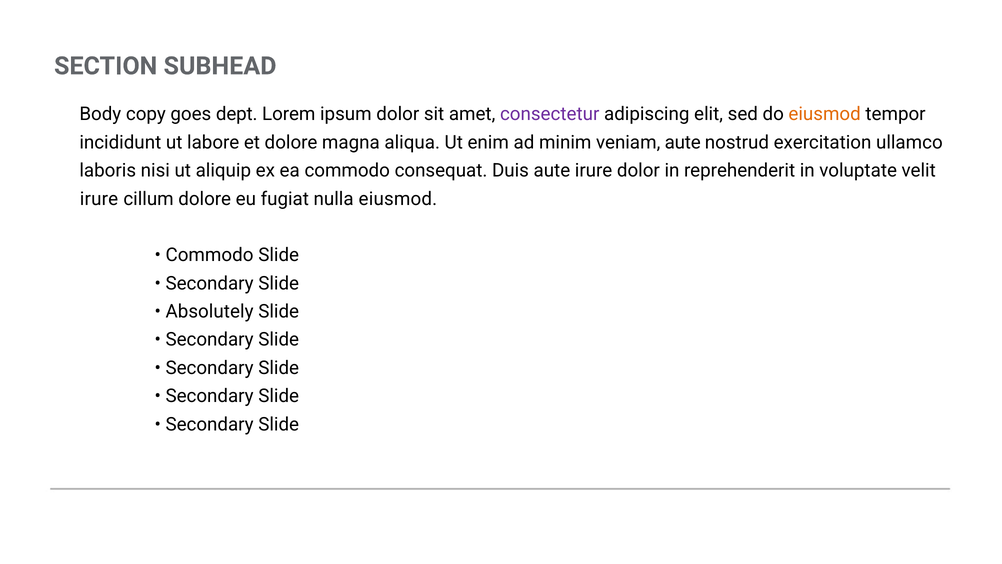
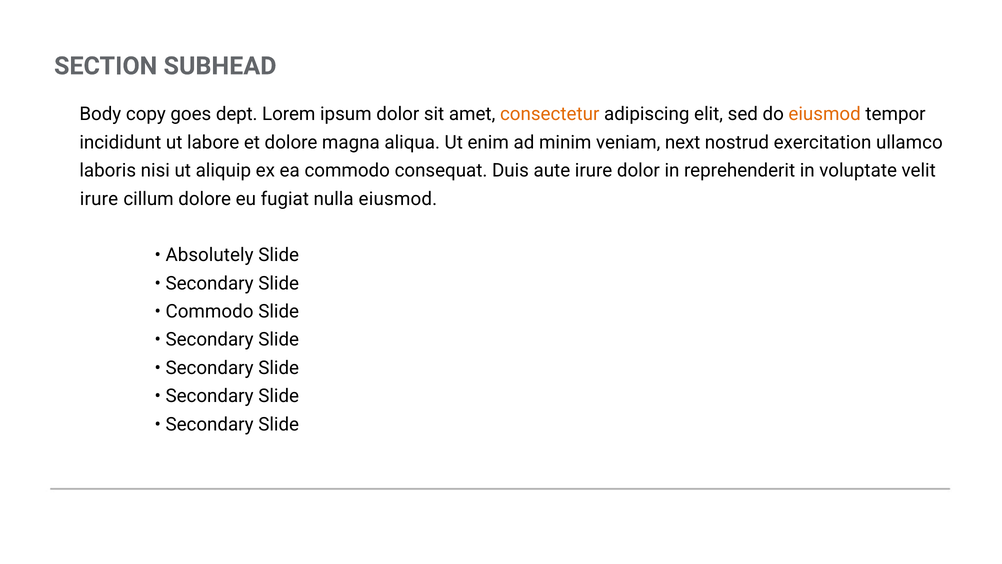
consectetur colour: purple -> orange (550, 114)
veniam aute: aute -> next (683, 142)
Commodo: Commodo -> Absolutely (210, 255)
Absolutely: Absolutely -> Commodo (210, 311)
